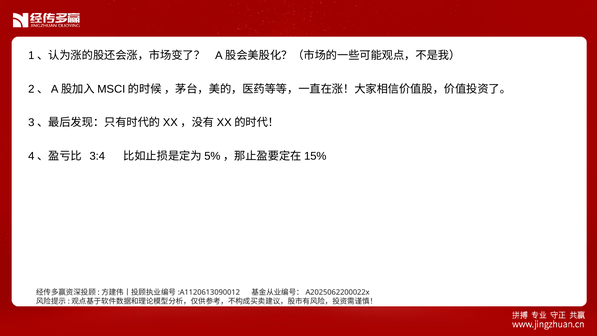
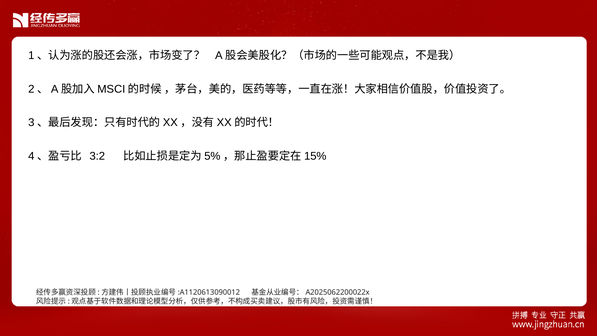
3:4: 3:4 -> 3:2 (97, 156)
